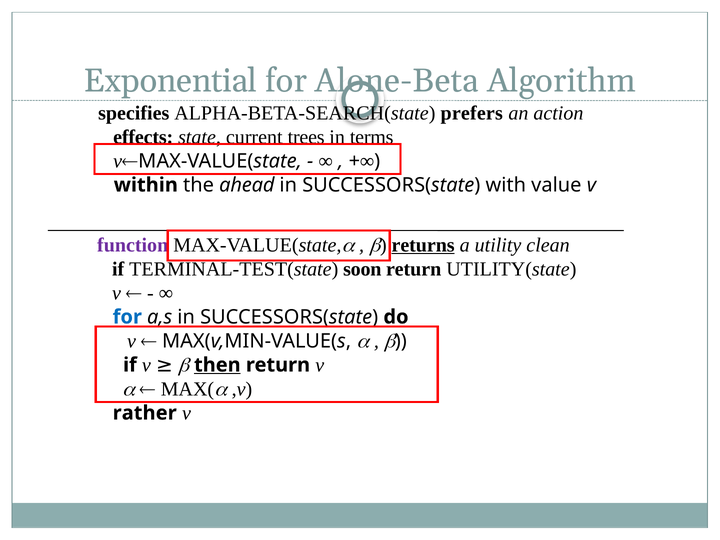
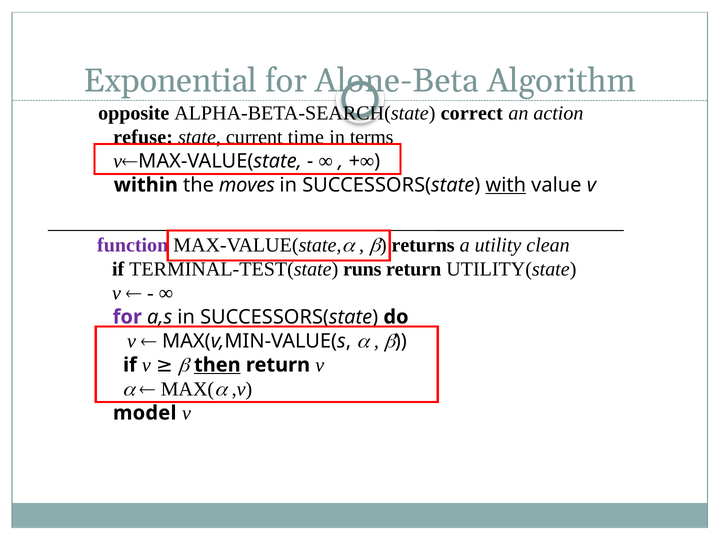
specifies: specifies -> opposite (134, 113)
prefers: prefers -> correct (472, 113)
effects: effects -> refuse (143, 137)
trees: trees -> time (306, 137)
ahead: ahead -> moves (247, 185)
with underline: none -> present (506, 185)
returns underline: present -> none (423, 245)
soon: soon -> runs (362, 269)
for colour: blue -> purple (127, 317)
rather: rather -> model (145, 413)
